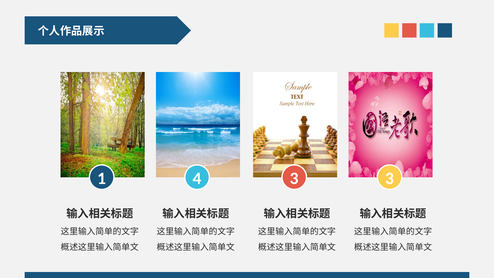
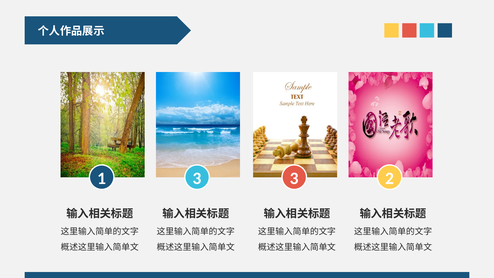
1 4: 4 -> 3 (197, 179)
3 3: 3 -> 2 (390, 179)
